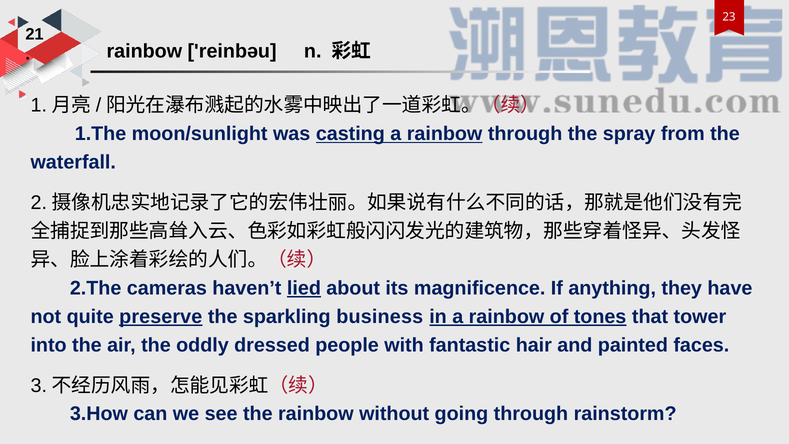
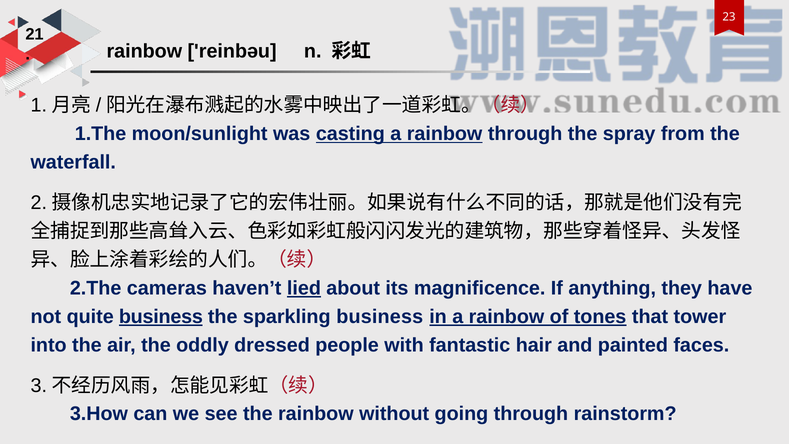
quite preserve: preserve -> business (161, 316)
